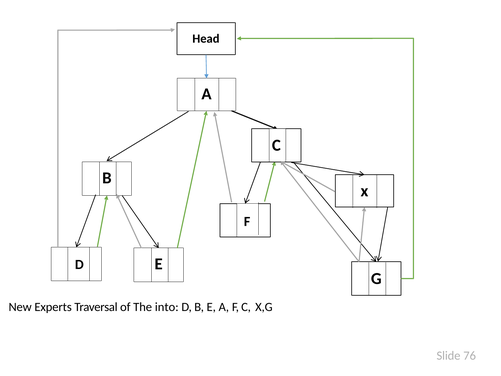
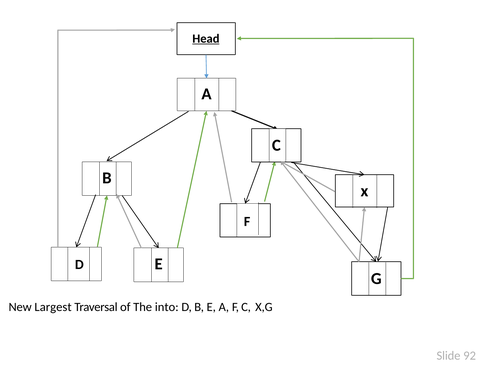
Head underline: none -> present (206, 39)
Experts: Experts -> Largest (53, 307)
76: 76 -> 92 (470, 355)
